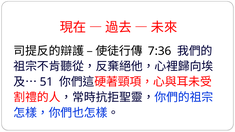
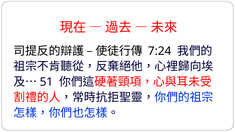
7:36: 7:36 -> 7:24 (160, 51)
